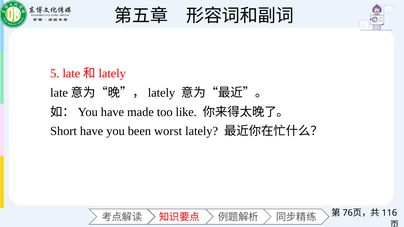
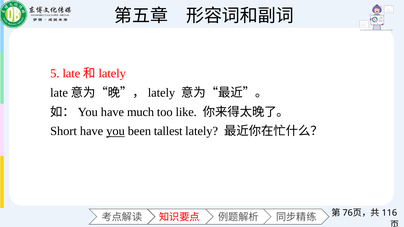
made: made -> much (141, 112)
you underline: none -> present (116, 131)
worst: worst -> tallest (168, 131)
